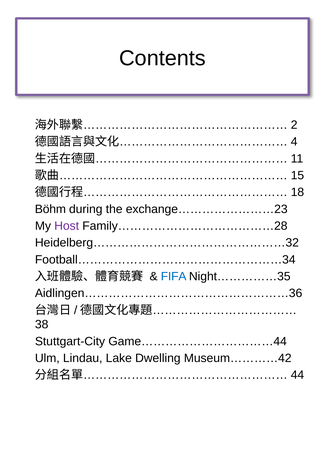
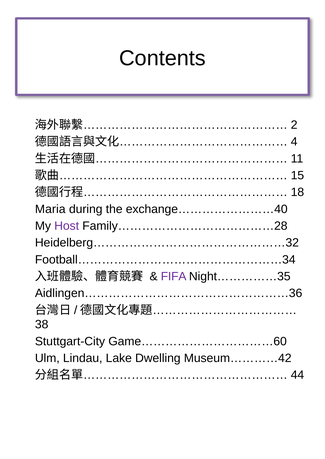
Böhm: Böhm -> Maria (50, 209)
exchange……………………23: exchange……………………23 -> exchange……………………40 (207, 209)
FIFA colour: blue -> purple (174, 277)
Game……………………………44: Game……………………………44 -> Game……………………………60 (198, 342)
